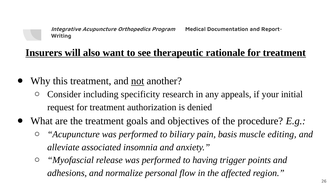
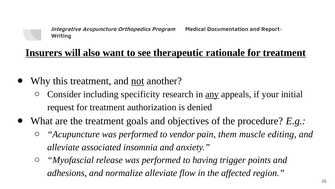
any underline: none -> present (212, 94)
biliary: biliary -> vendor (182, 134)
basis: basis -> them (227, 134)
normalize personal: personal -> alleviate (161, 172)
